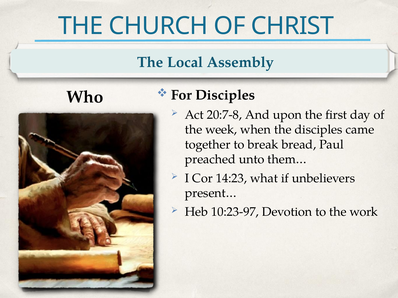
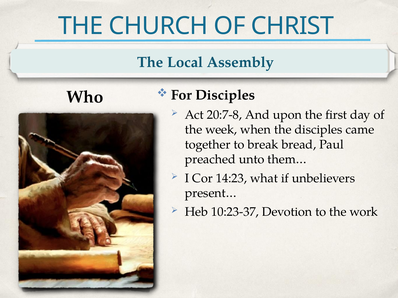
10:23-97: 10:23-97 -> 10:23-37 (235, 212)
